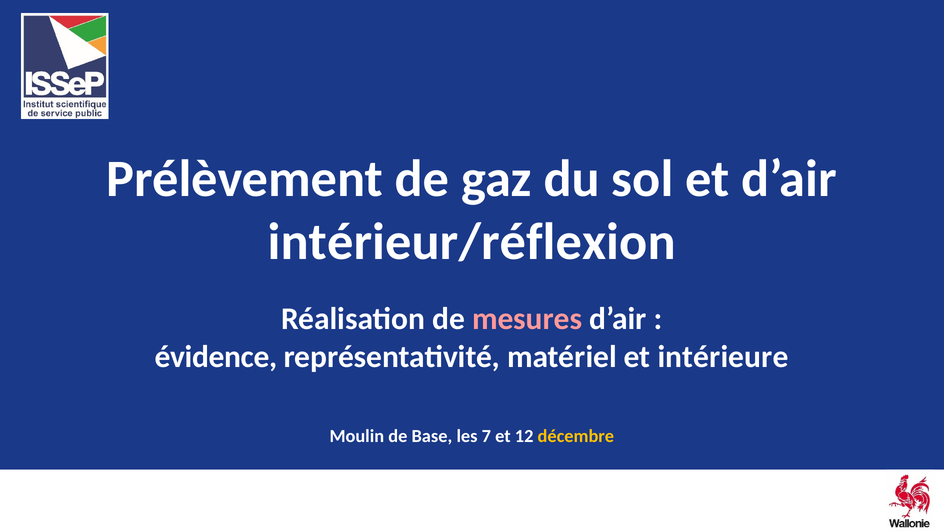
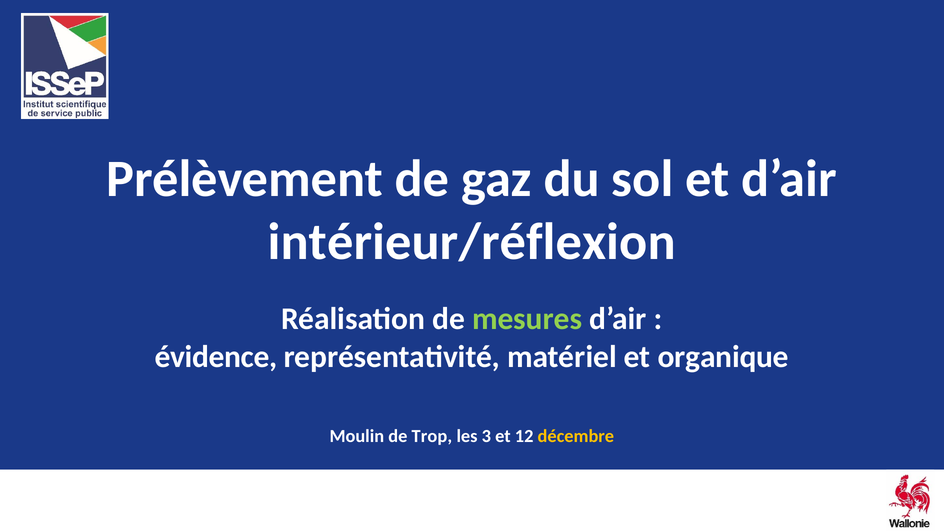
mesures colour: pink -> light green (527, 319)
intérieure: intérieure -> organique (723, 357)
Base: Base -> Trop (432, 436)
7: 7 -> 3 (486, 436)
